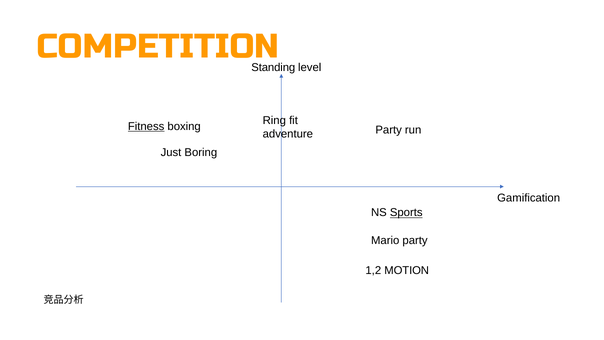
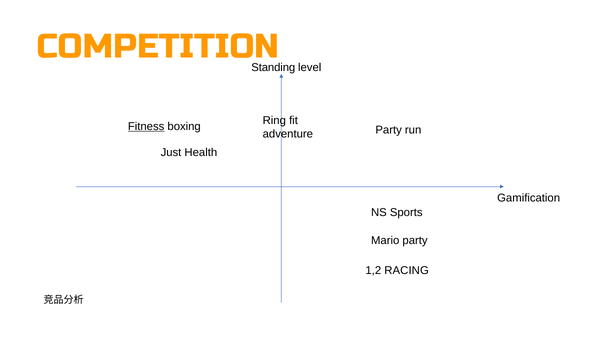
Boring: Boring -> Health (201, 153)
Sports underline: present -> none (406, 213)
MOTION: MOTION -> RACING (407, 270)
